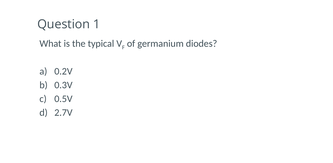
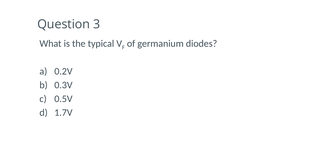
1: 1 -> 3 (97, 24)
2.7V: 2.7V -> 1.7V (63, 112)
